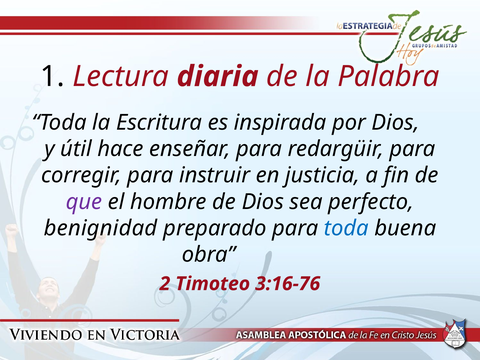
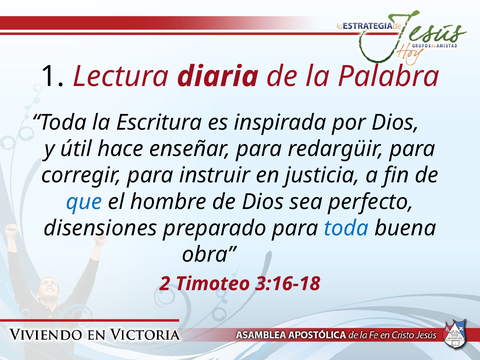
que colour: purple -> blue (84, 202)
benignidad: benignidad -> disensiones (101, 228)
3:16-76: 3:16-76 -> 3:16-18 (288, 284)
